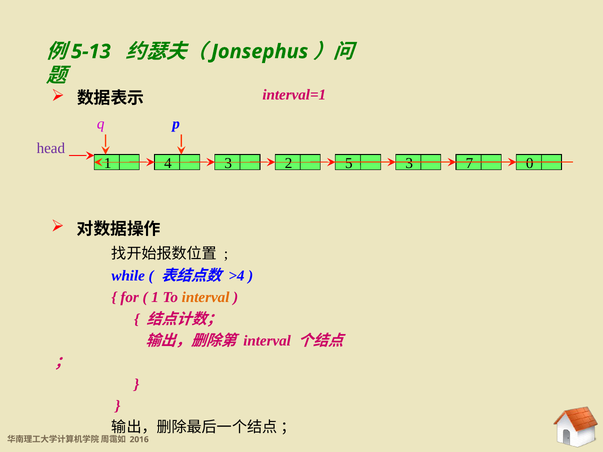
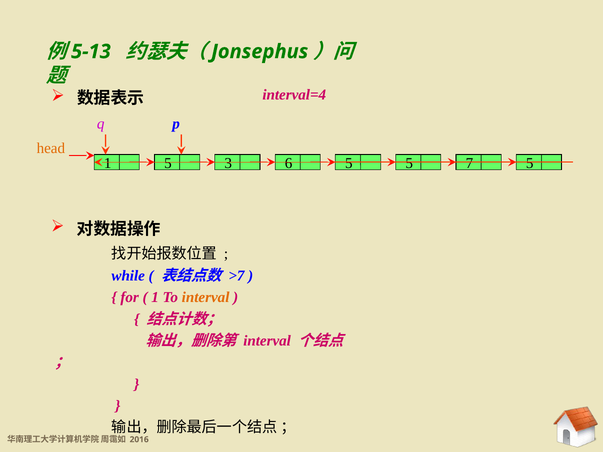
interval=1: interval=1 -> interval=4 (294, 95)
head colour: purple -> orange (51, 149)
1 4: 4 -> 5 (168, 163)
2: 2 -> 6 (289, 163)
5 3: 3 -> 5 (409, 163)
7 0: 0 -> 5 (530, 163)
>4: >4 -> >7 (236, 276)
